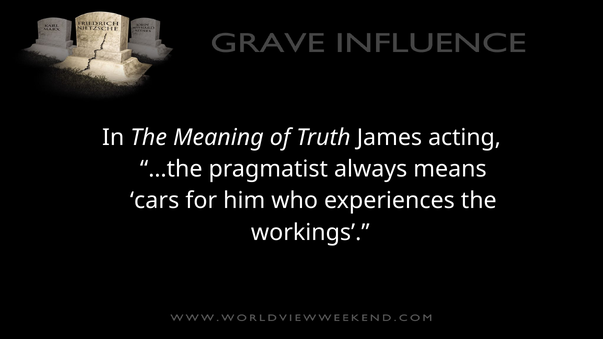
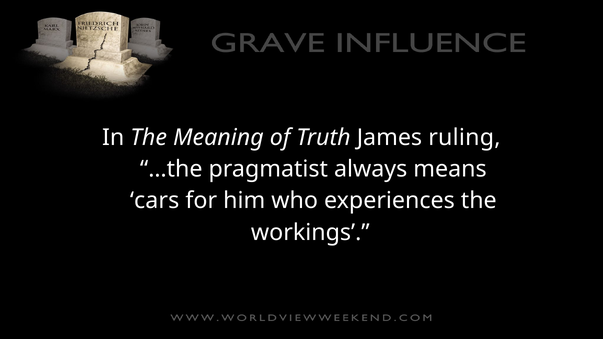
acting: acting -> ruling (464, 138)
